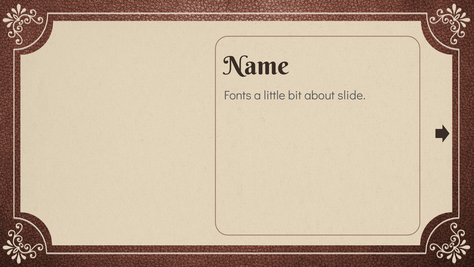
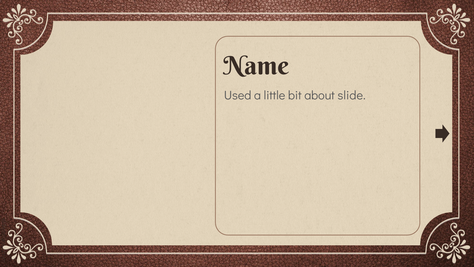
Fonts: Fonts -> Used (238, 95)
